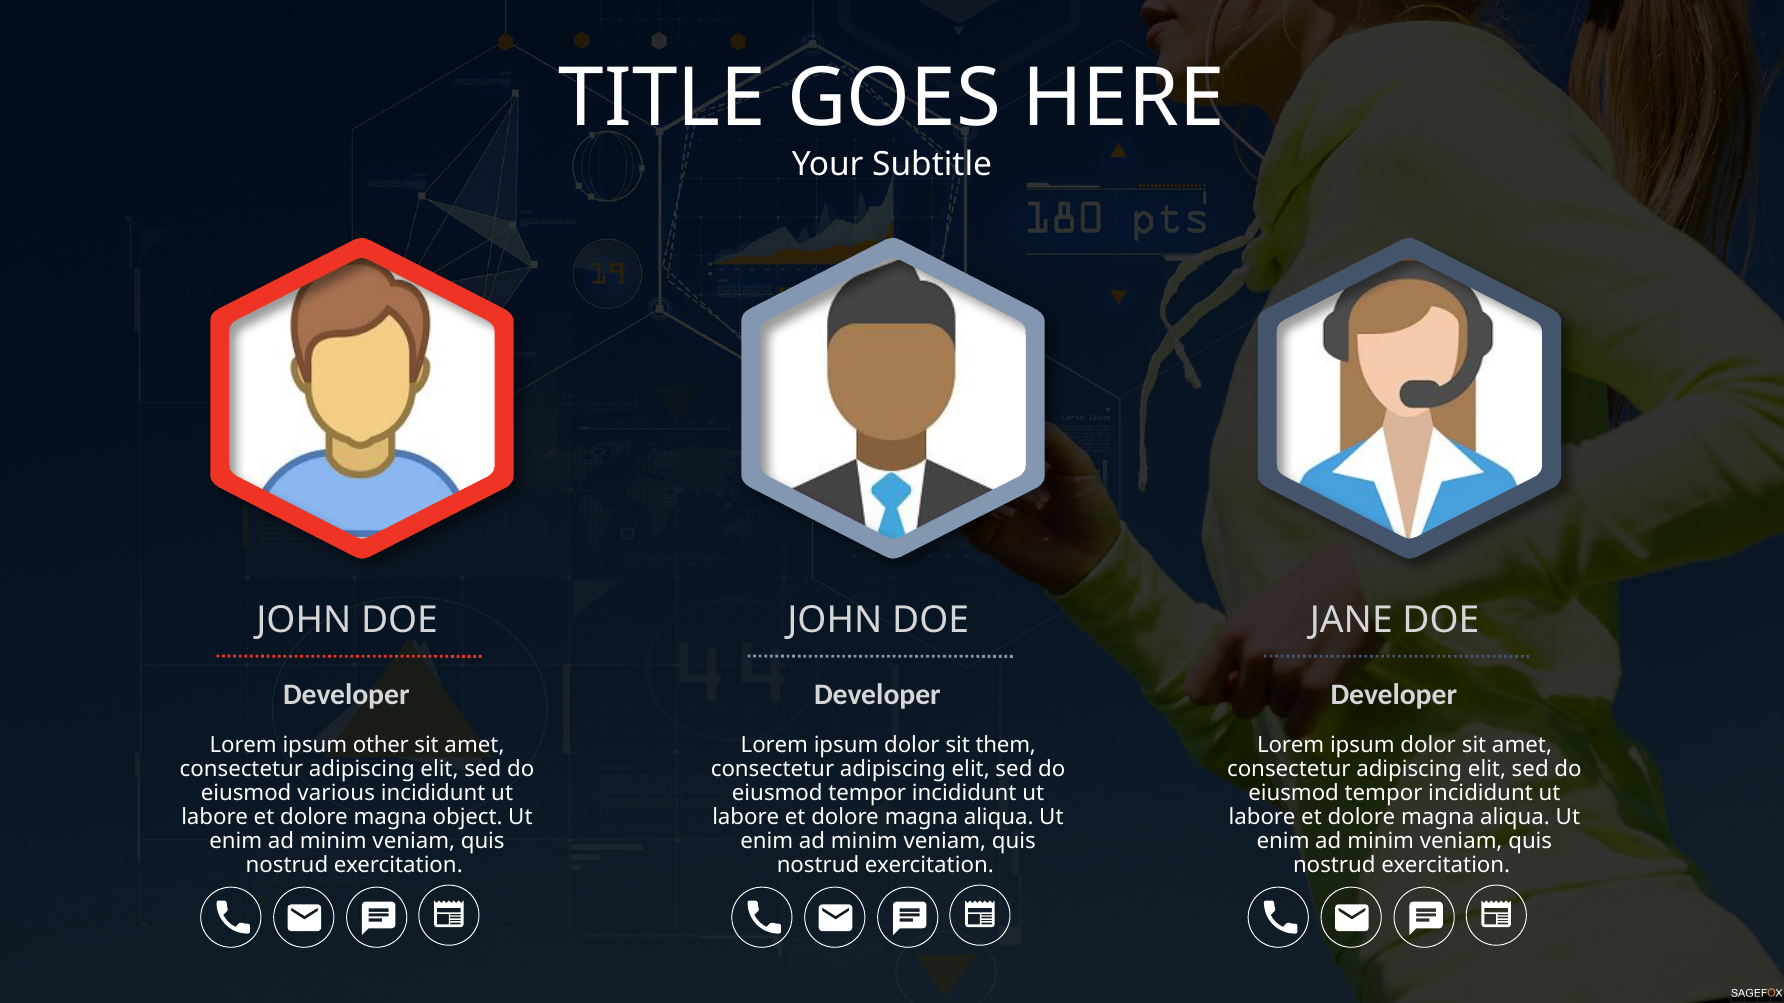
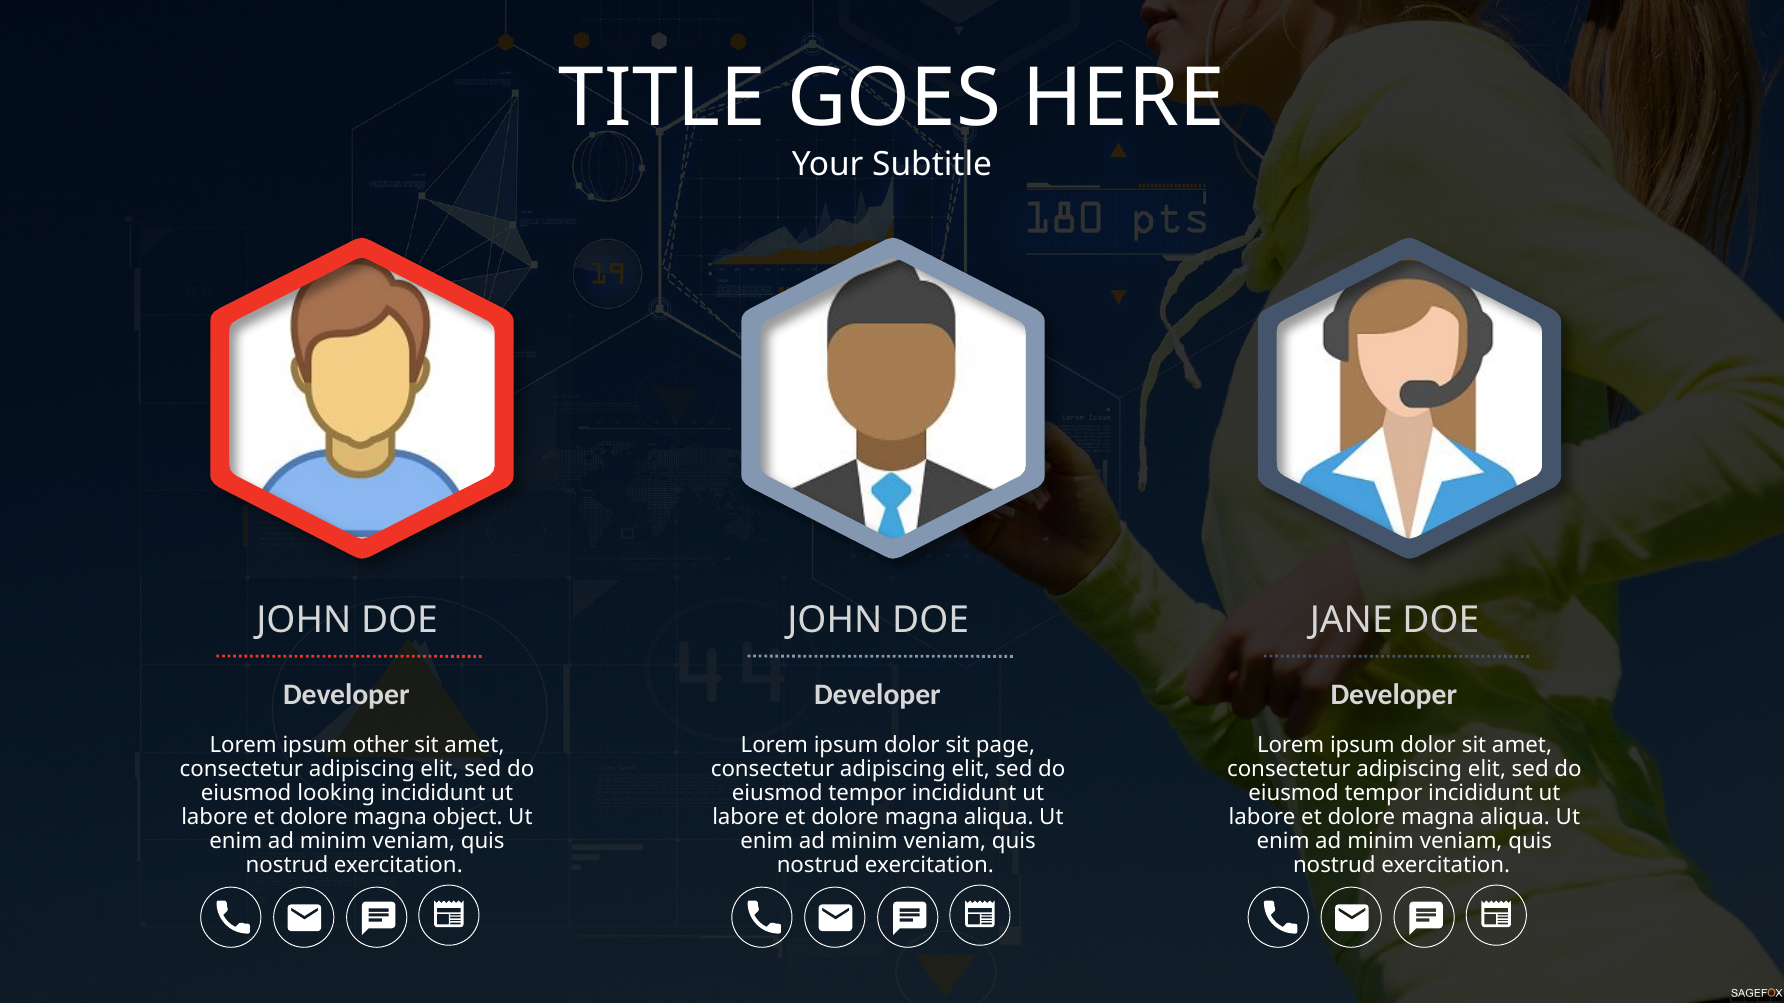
them: them -> page (1005, 745)
various: various -> looking (336, 794)
